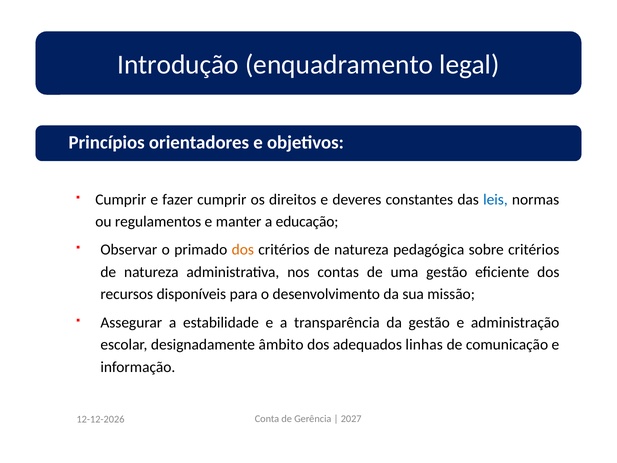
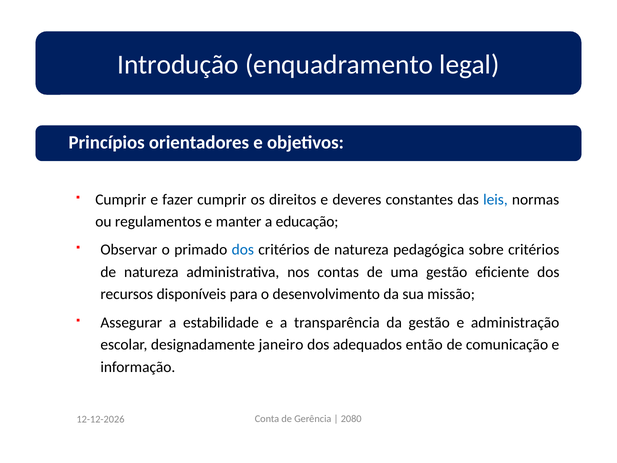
dos colour: orange -> blue (243, 250)
âmbito: âmbito -> janeiro (281, 345)
linhas: linhas -> então (424, 345)
2027: 2027 -> 2080 (351, 419)
